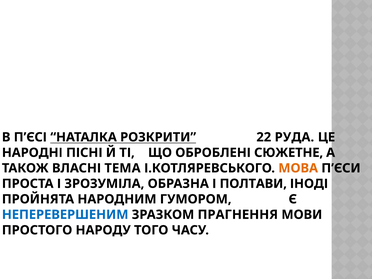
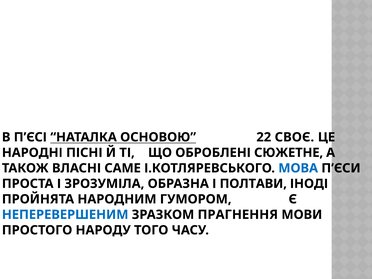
РОЗКРИТИ: РОЗКРИТИ -> ОСНОВОЮ (158, 137)
РУДА: РУДА -> СВОЄ (294, 137)
ТЕМА: ТЕМА -> САМЕ (123, 168)
МОВА colour: orange -> blue (298, 168)
